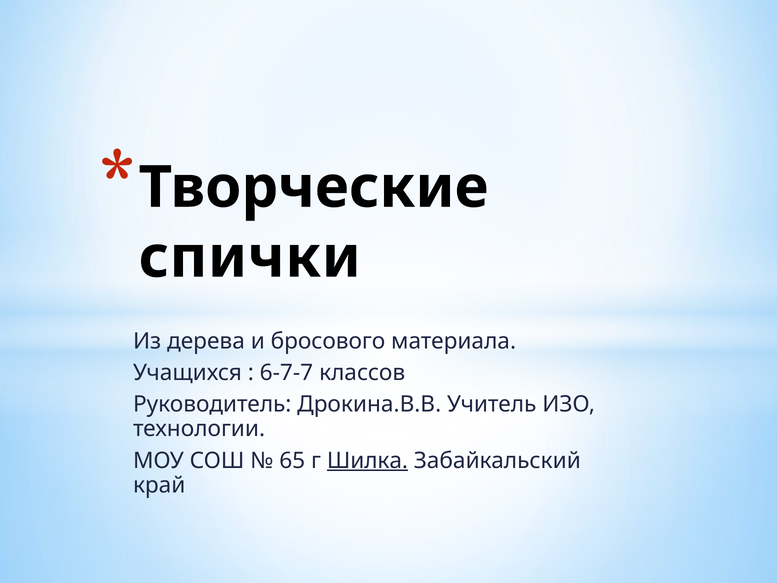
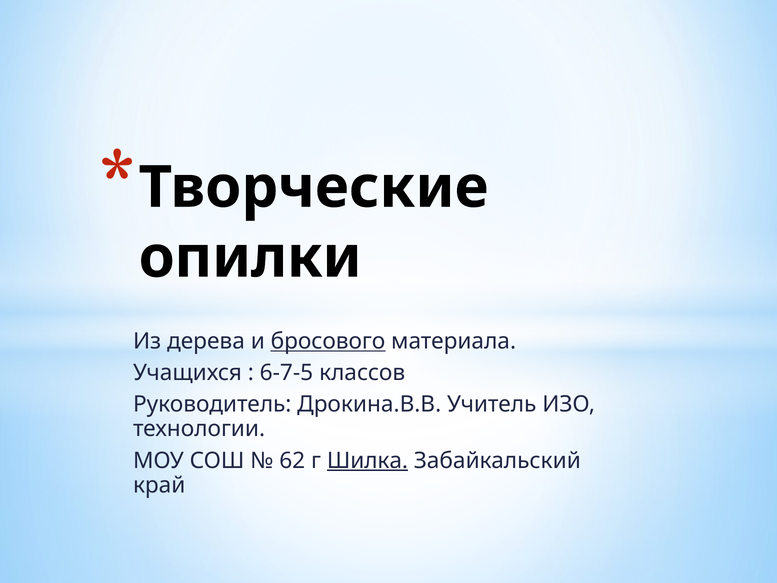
спички: спички -> опилки (250, 257)
бросового underline: none -> present (328, 341)
6-7-7: 6-7-7 -> 6-7-5 (286, 373)
65: 65 -> 62 (292, 460)
